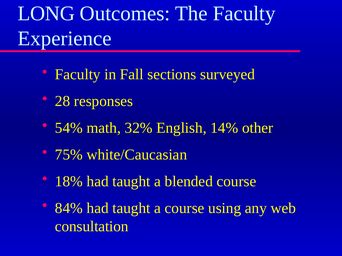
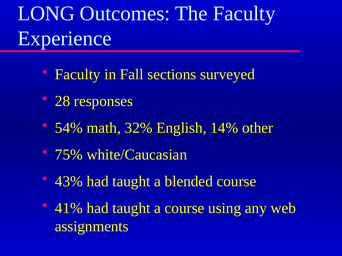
18%: 18% -> 43% (69, 182)
84%: 84% -> 41% (69, 209)
consultation: consultation -> assignments (92, 227)
